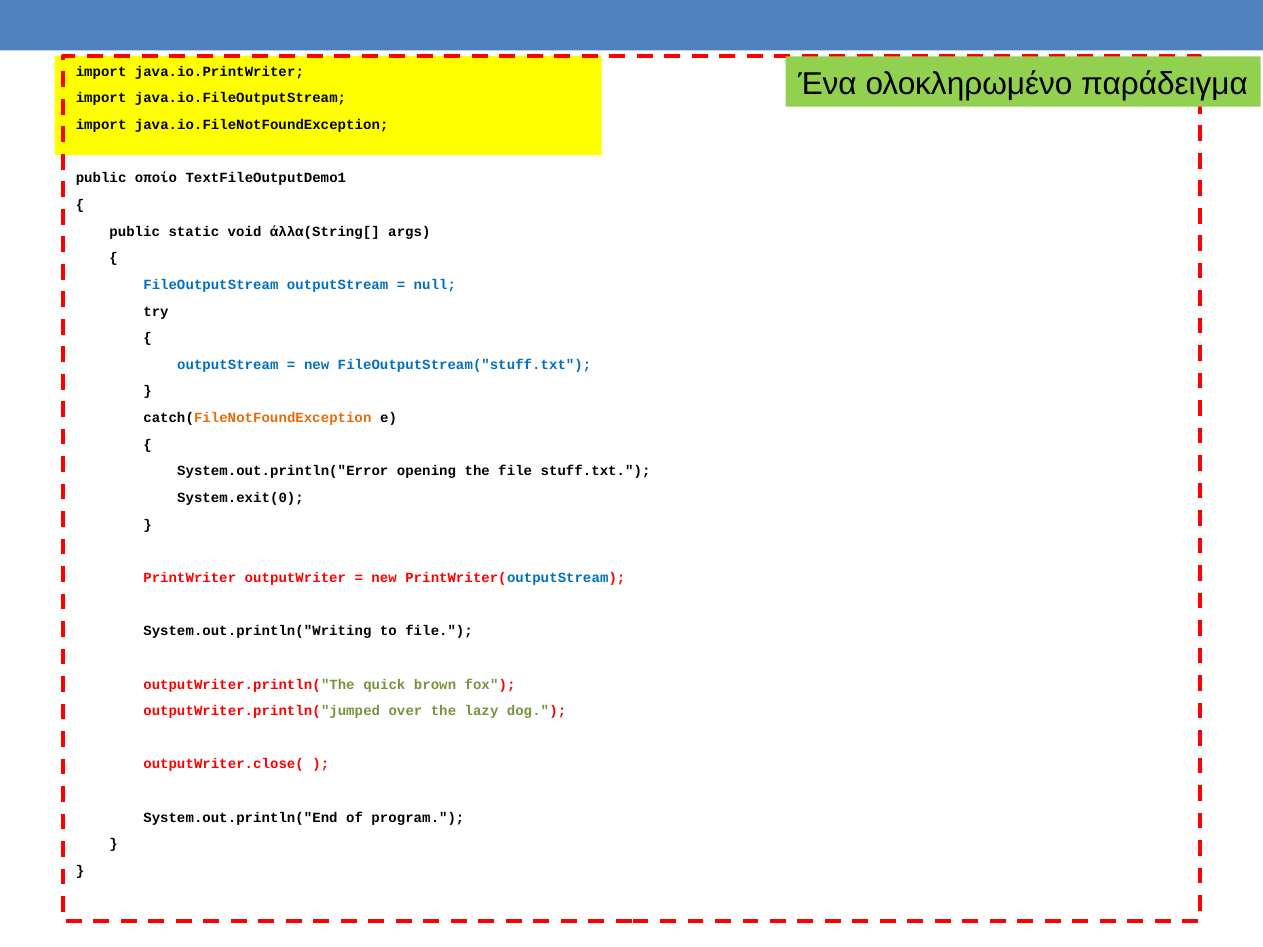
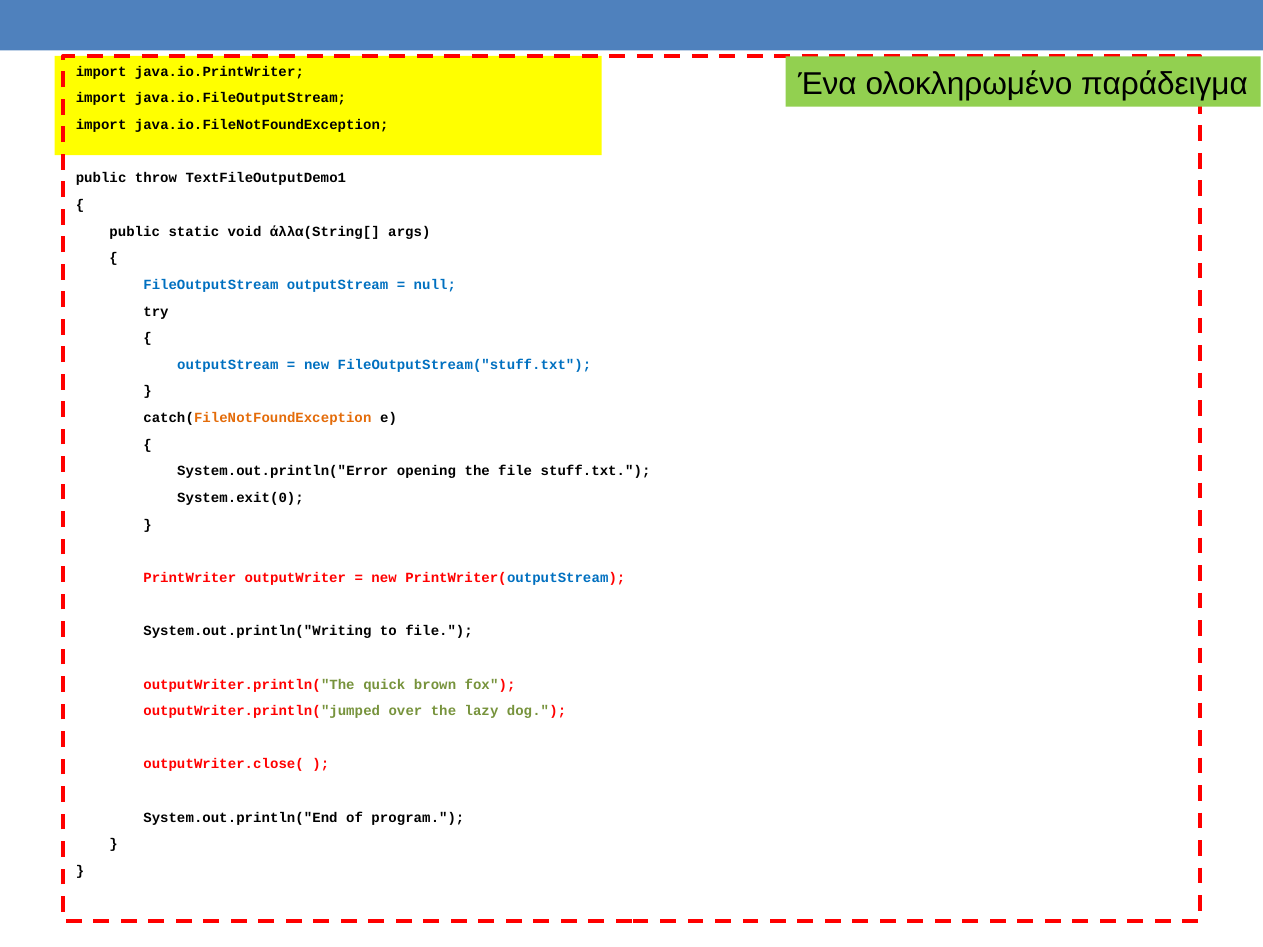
οποίο: οποίο -> throw (156, 178)
